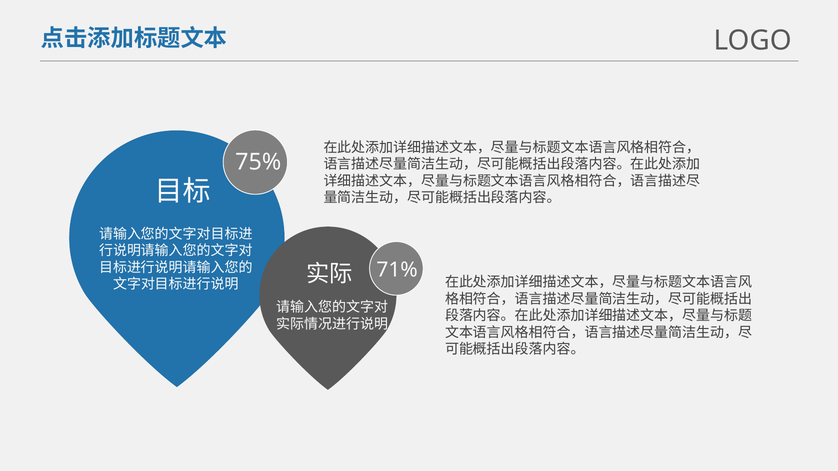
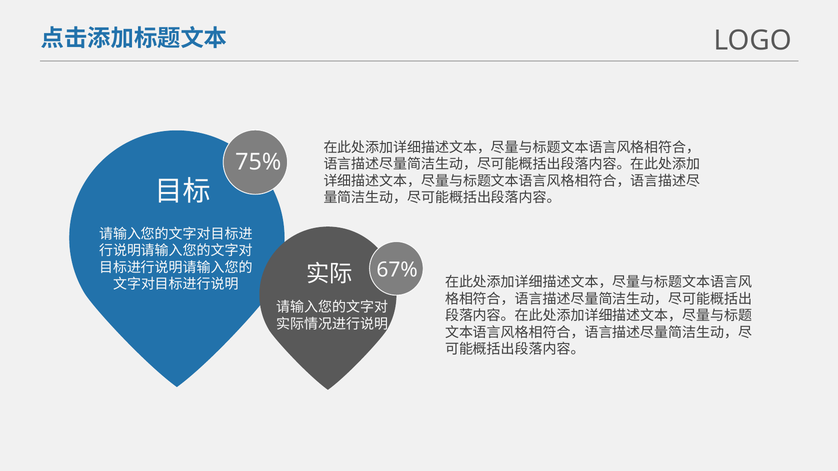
71%: 71% -> 67% (397, 270)
